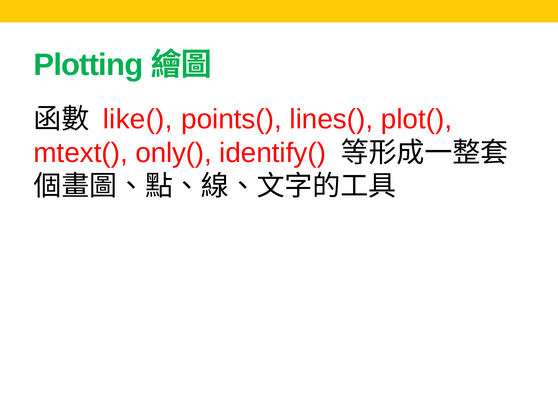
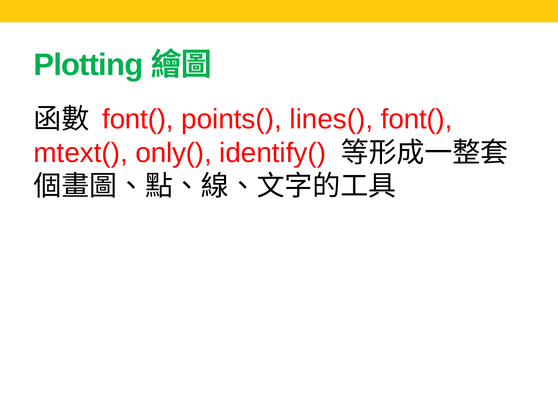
like(: like( -> font( (138, 119)
lines( plot(: plot( -> font( (417, 119)
